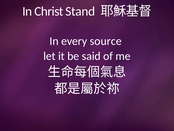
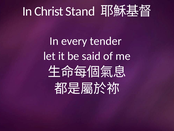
source: source -> tender (106, 41)
